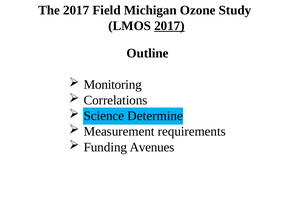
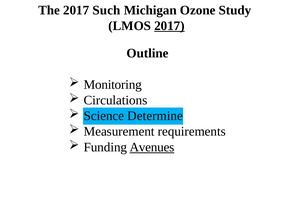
Field: Field -> Such (106, 10)
Correlations: Correlations -> Circulations (115, 100)
Avenues underline: none -> present (152, 147)
